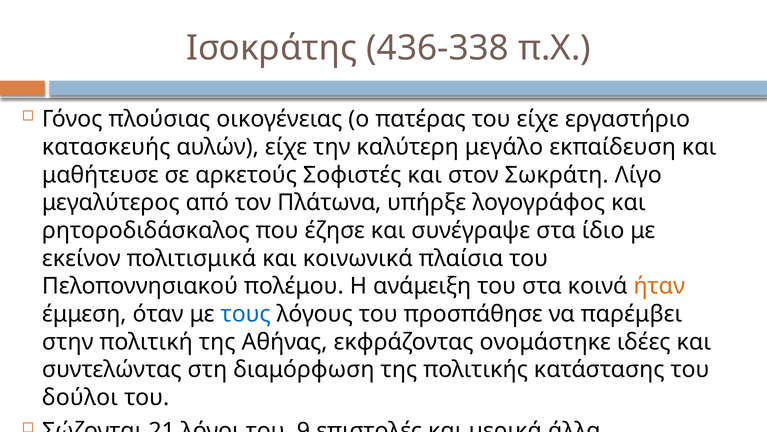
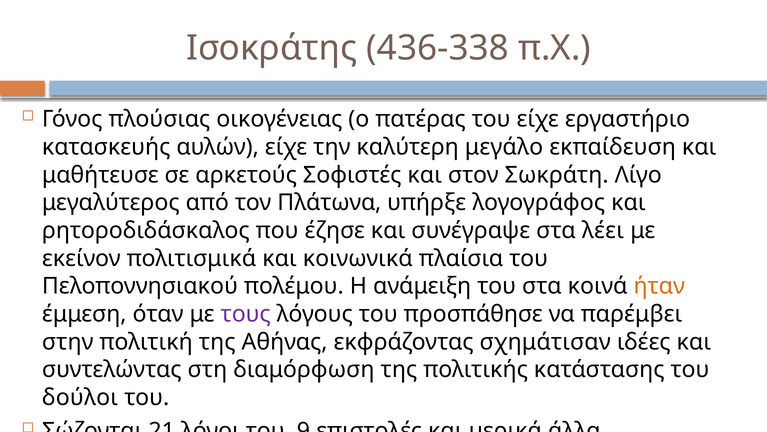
ίδιο: ίδιο -> λέει (603, 230)
τους colour: blue -> purple (246, 314)
ονομάστηκε: ονομάστηκε -> σχημάτισαν (545, 342)
